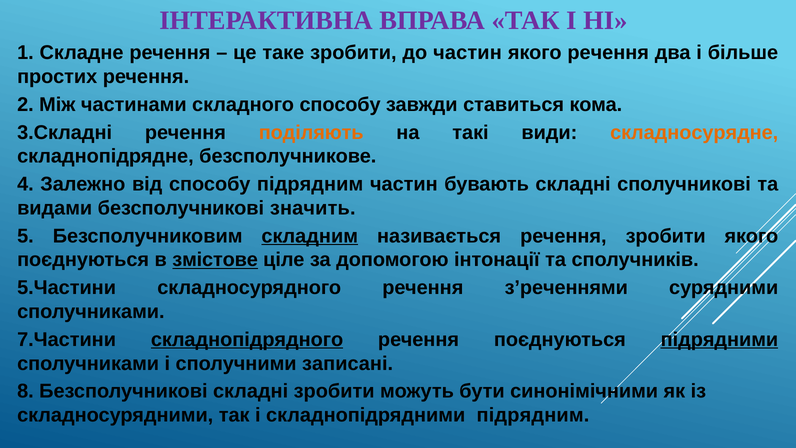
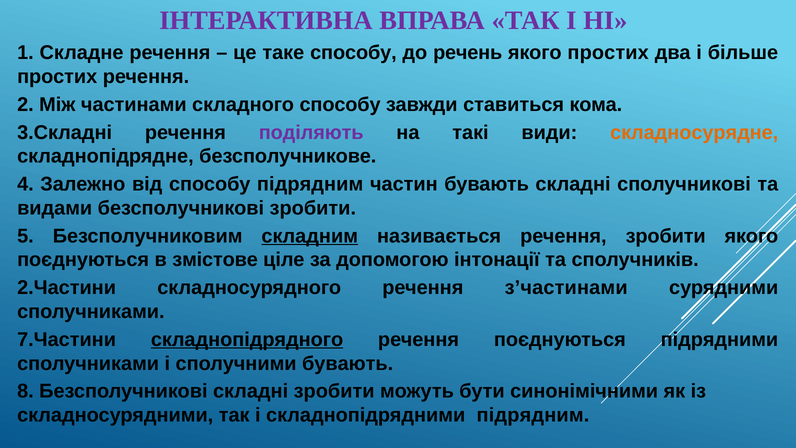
таке зробити: зробити -> способу (353, 53)
до частин: частин -> речень (468, 53)
якого речення: речення -> простих (608, 53)
поділяють colour: orange -> purple (311, 132)
безсполучникові значить: значить -> зробити (313, 208)
змістове underline: present -> none (215, 260)
5.Частини: 5.Частини -> 2.Частини (67, 288)
з’реченнями: з’реченнями -> з’частинами (566, 288)
підрядними underline: present -> none (719, 339)
сполучними записані: записані -> бувають (348, 363)
